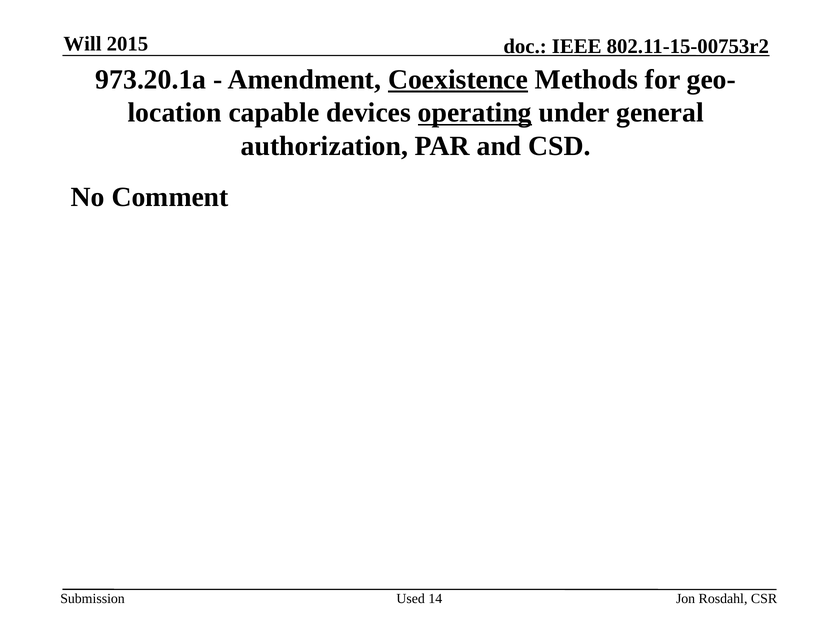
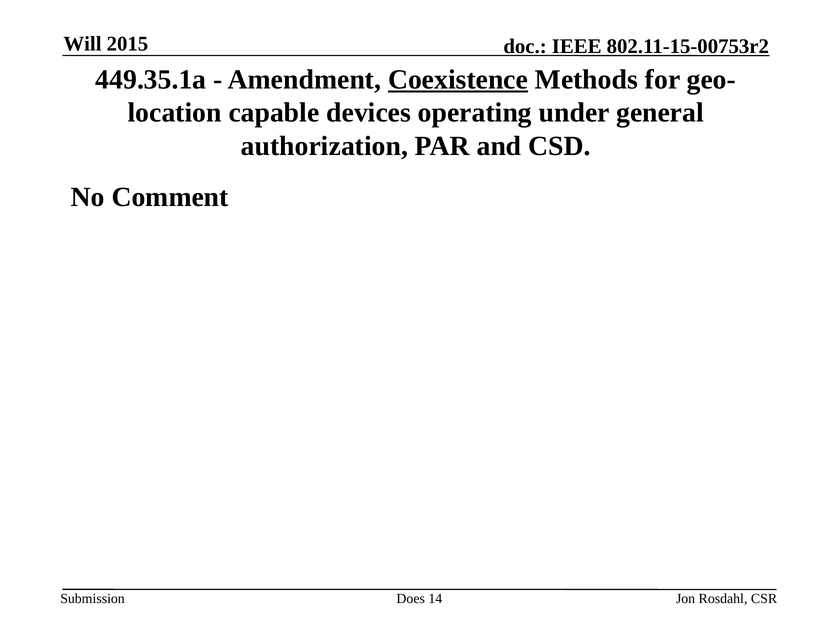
973.20.1a: 973.20.1a -> 449.35.1a (151, 80)
operating underline: present -> none (475, 113)
Used: Used -> Does (411, 598)
